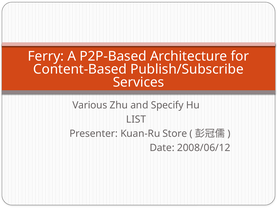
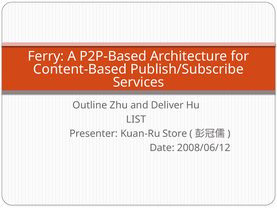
Various: Various -> Outline (90, 105)
Specify: Specify -> Deliver (167, 105)
